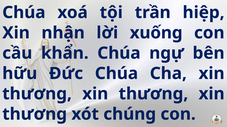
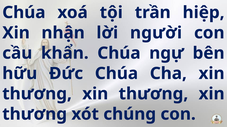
xuống: xuống -> người (156, 33)
